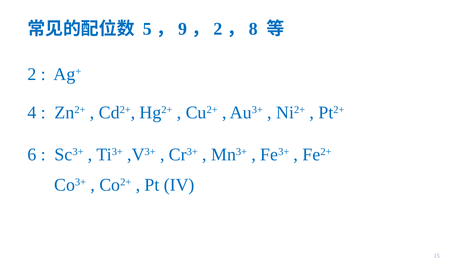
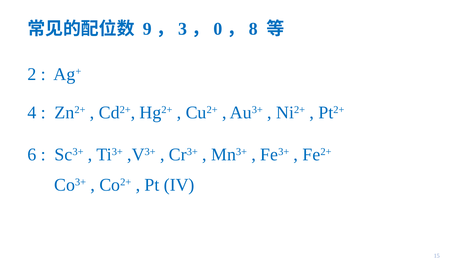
5: 5 -> 9 (147, 29)
9: 9 -> 3 (183, 29)
2: 2 -> 0 (218, 29)
